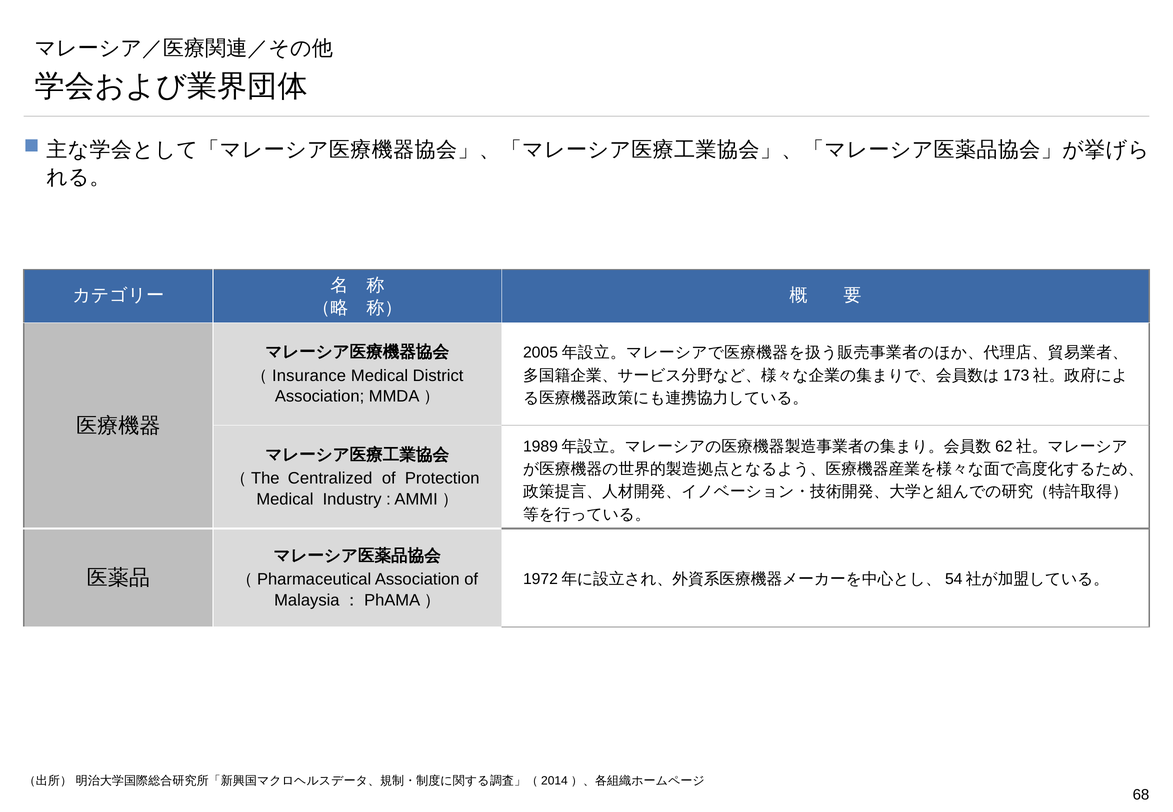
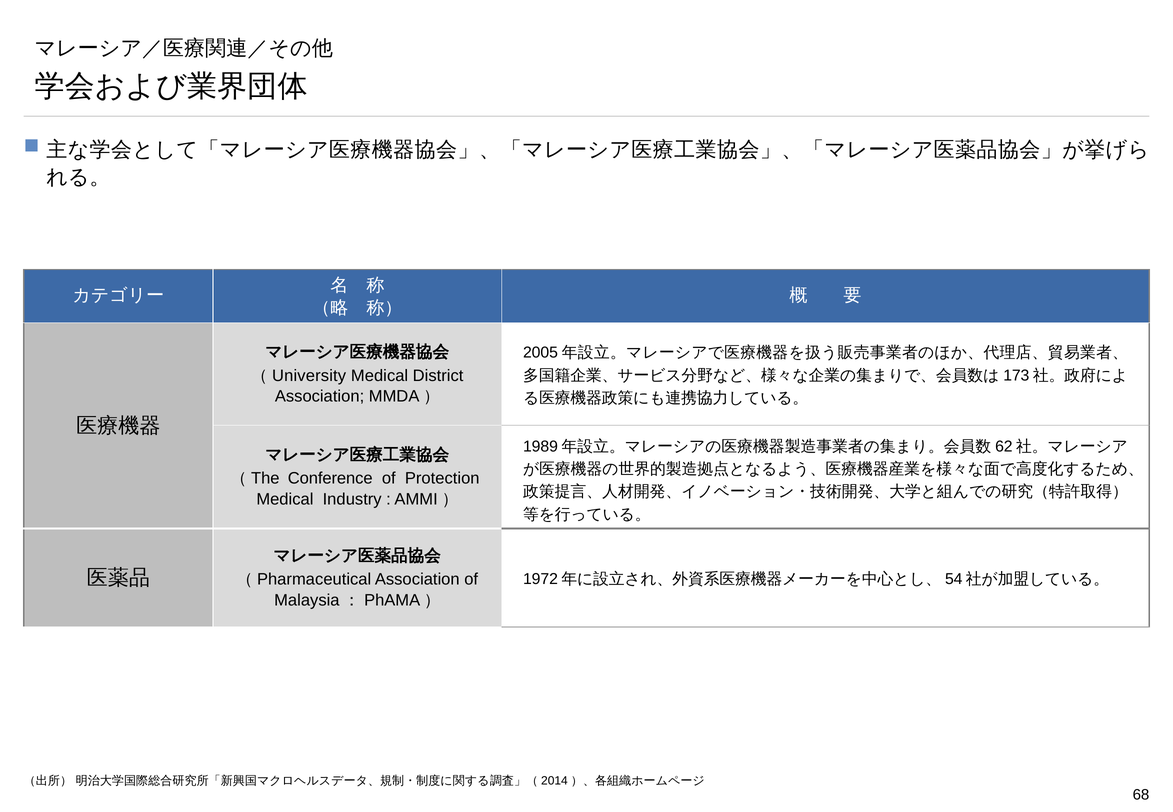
Insurance: Insurance -> University (309, 376)
Centralized: Centralized -> Conference (330, 479)
